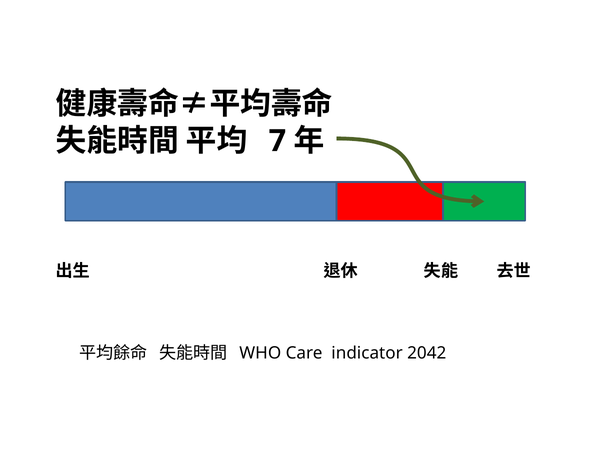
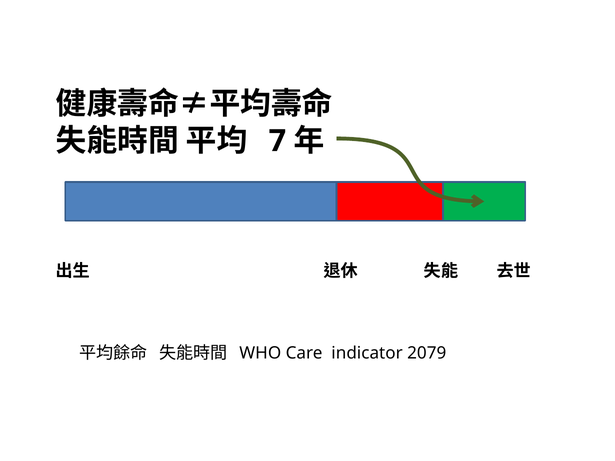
2042: 2042 -> 2079 (427, 353)
